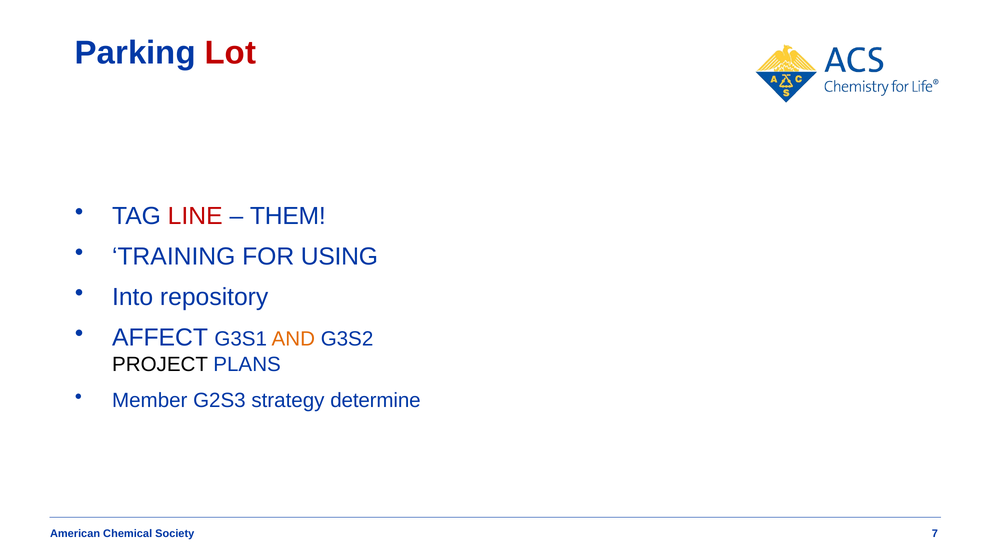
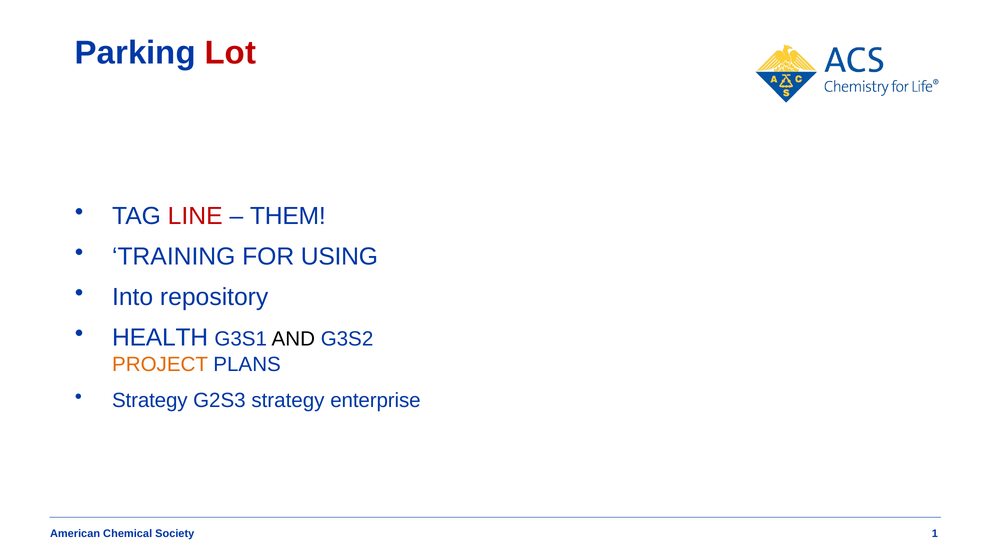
AFFECT: AFFECT -> HEALTH (160, 338)
AND colour: orange -> black (293, 339)
PROJECT colour: black -> orange (160, 365)
Member: Member -> Strategy (150, 400)
determine: determine -> enterprise (375, 400)
7: 7 -> 1 (935, 533)
